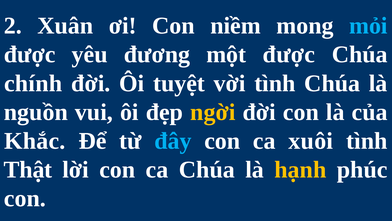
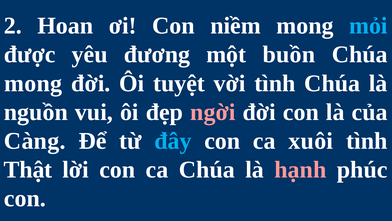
Xuân: Xuân -> Hoan (65, 26)
một được: được -> buồn (289, 54)
chính: chính -> mong (33, 83)
ngời colour: yellow -> pink (213, 112)
Khắc: Khắc -> Càng (35, 141)
hạnh colour: yellow -> pink (300, 169)
